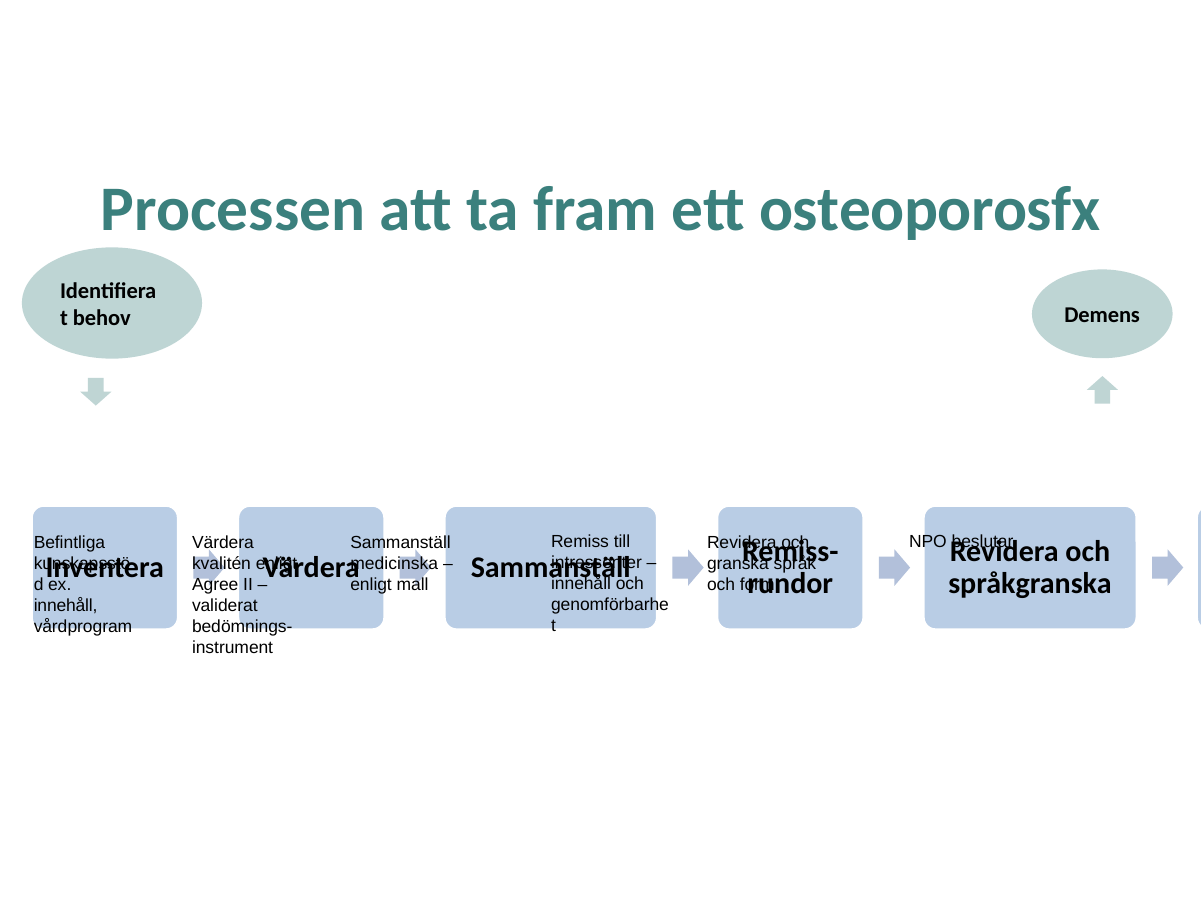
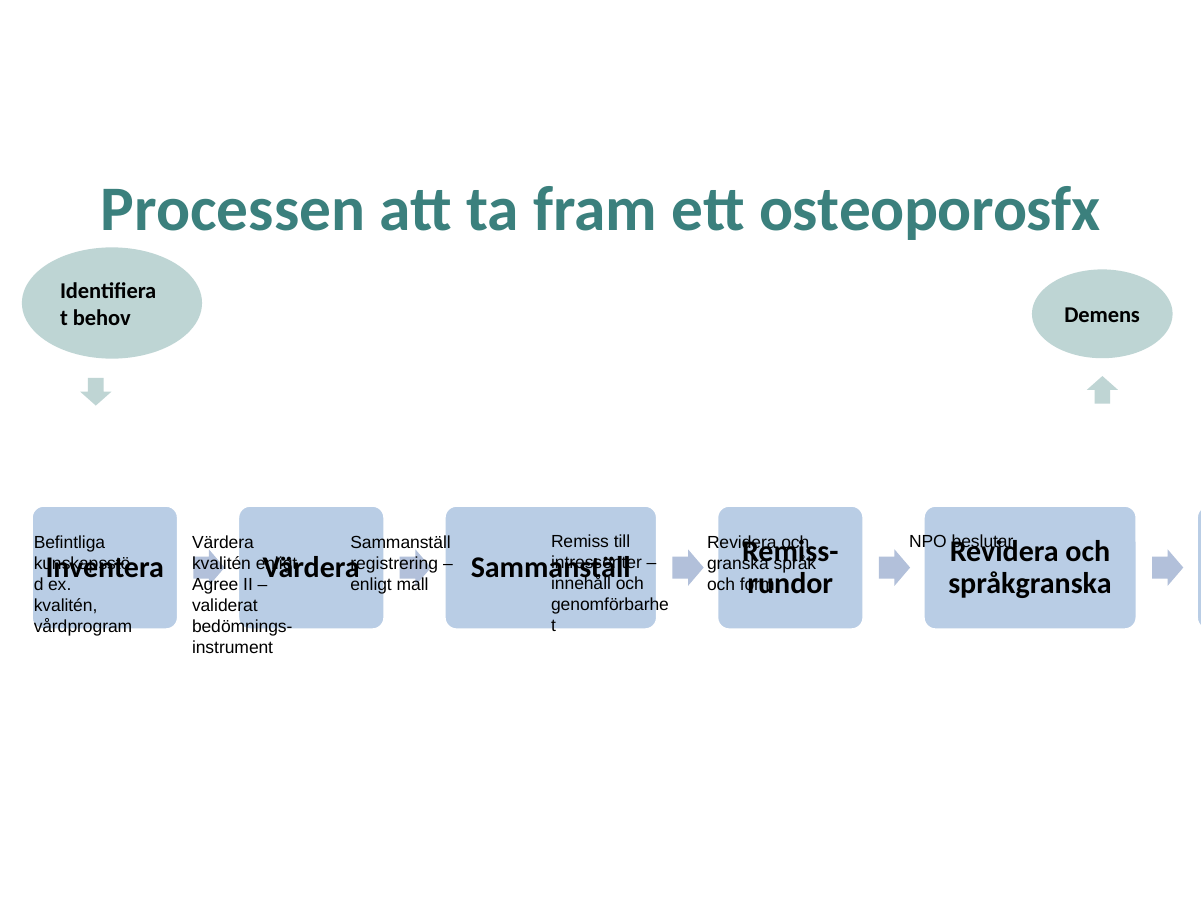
medicinska: medicinska -> registrering (394, 563)
innehåll: innehåll -> kvalitén (66, 605)
